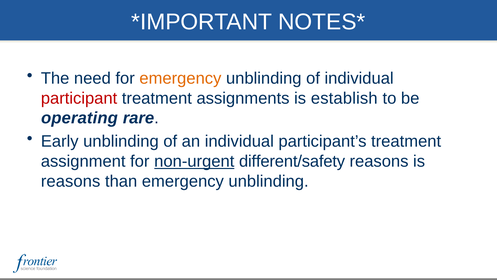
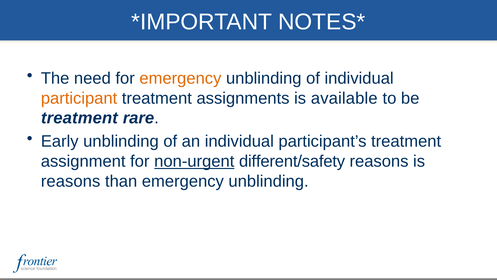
participant colour: red -> orange (79, 98)
establish: establish -> available (344, 98)
operating: operating -> treatment (79, 118)
